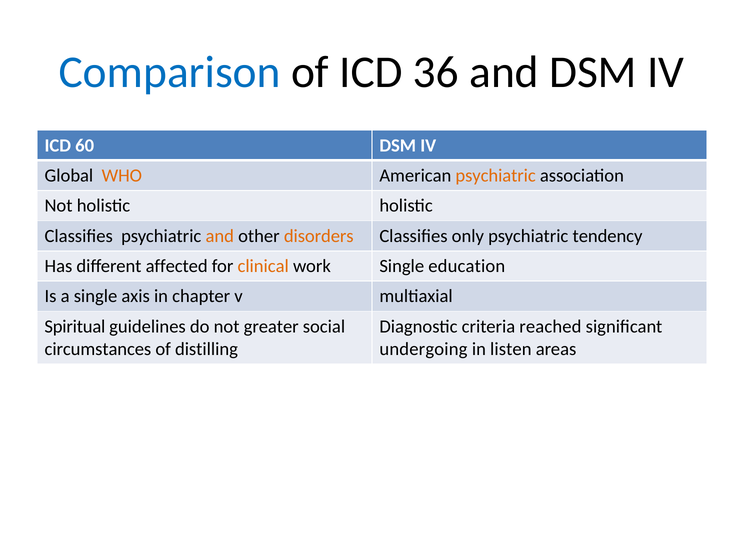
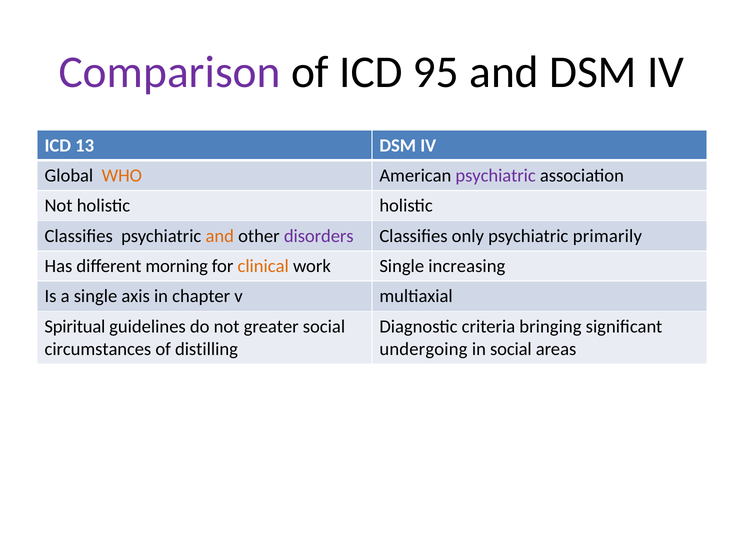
Comparison colour: blue -> purple (170, 72)
36: 36 -> 95 (436, 72)
60: 60 -> 13 (85, 146)
psychiatric colour: orange -> purple (496, 176)
disorders colour: orange -> purple (319, 236)
tendency: tendency -> primarily (607, 236)
affected: affected -> morning (177, 266)
education: education -> increasing (467, 266)
reached: reached -> bringing (550, 327)
in listen: listen -> social (511, 349)
